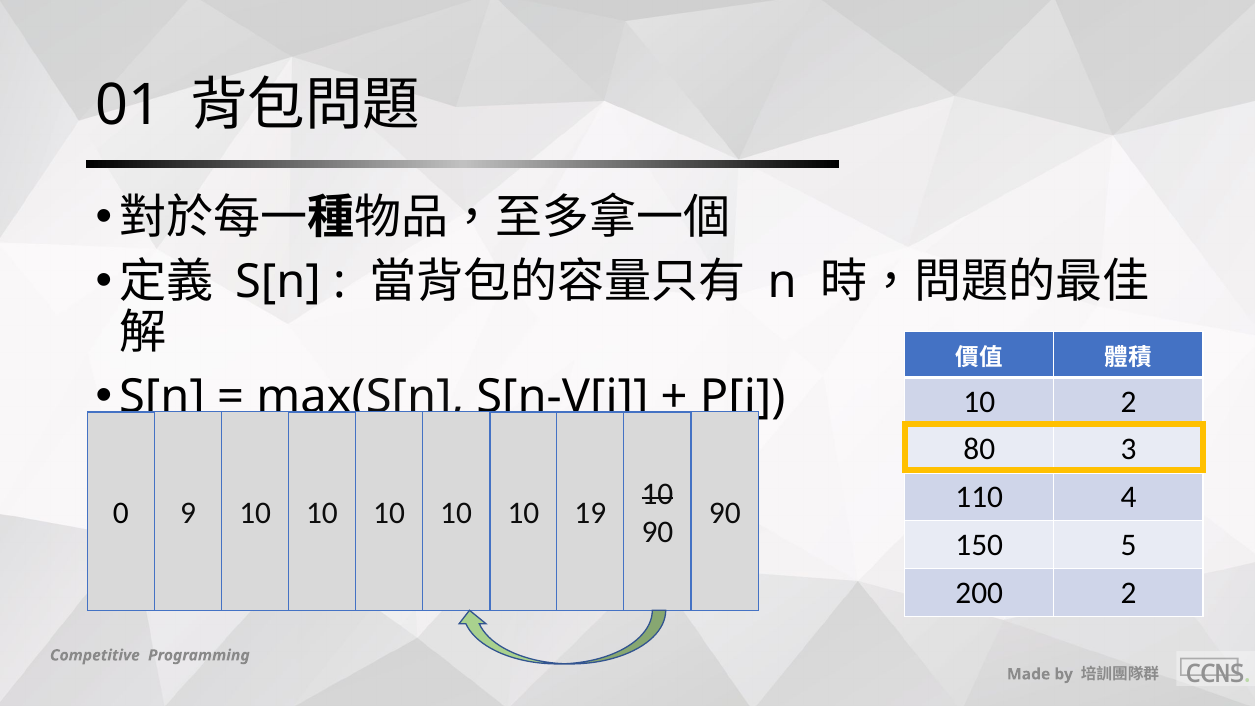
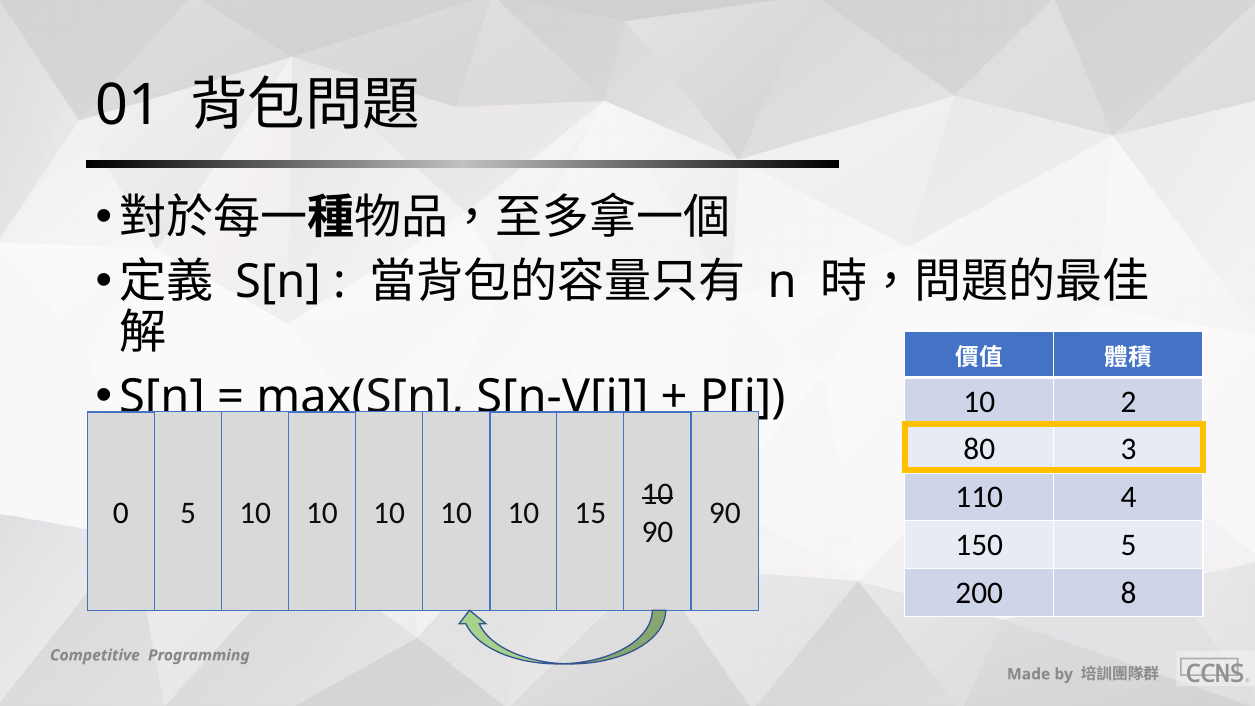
0 9: 9 -> 5 (188, 513)
19: 19 -> 15 (590, 513)
200 2: 2 -> 8 (1128, 593)
